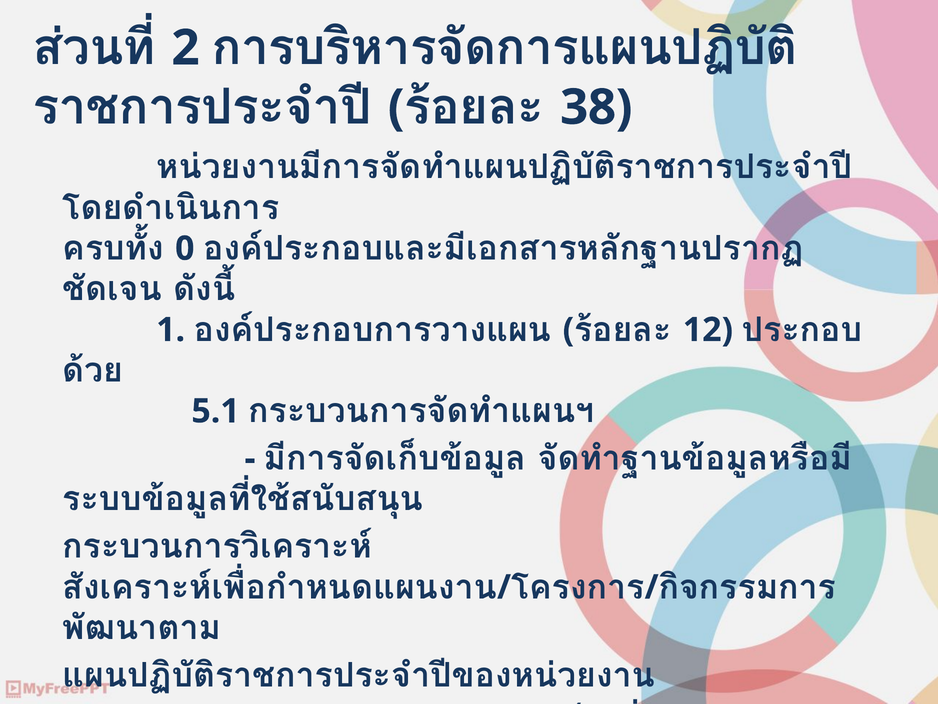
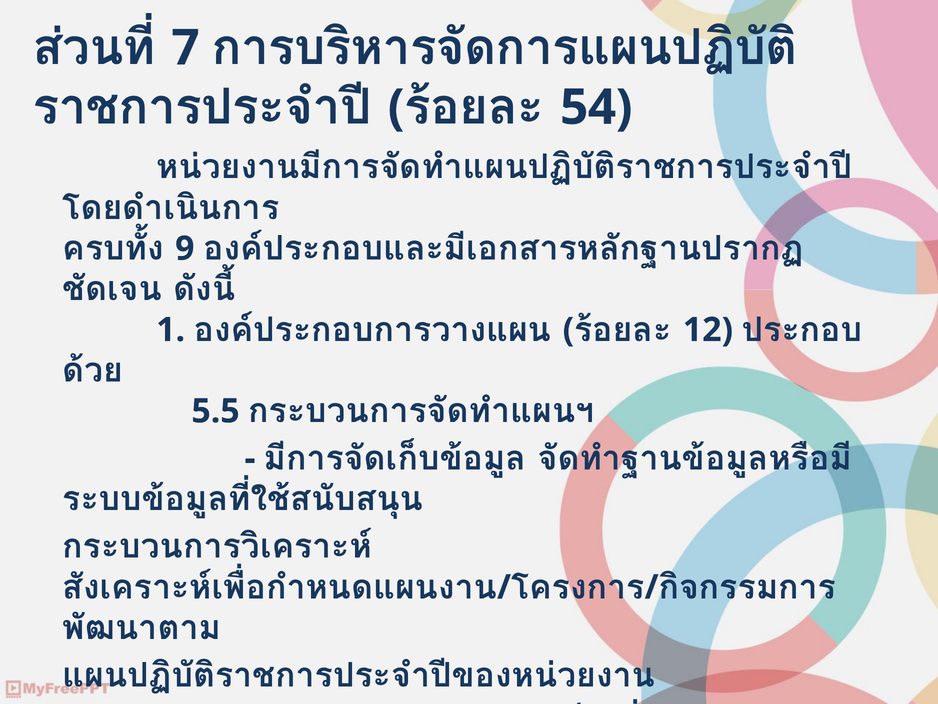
2: 2 -> 7 (186, 48)
38: 38 -> 54 (596, 107)
0: 0 -> 9 (185, 248)
5.1: 5.1 -> 5.5 (216, 411)
